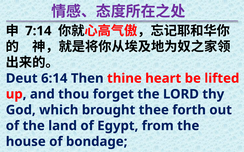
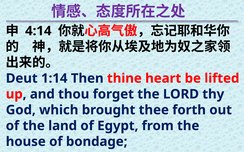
7:14: 7:14 -> 4:14 (38, 31)
6:14: 6:14 -> 1:14 (54, 79)
